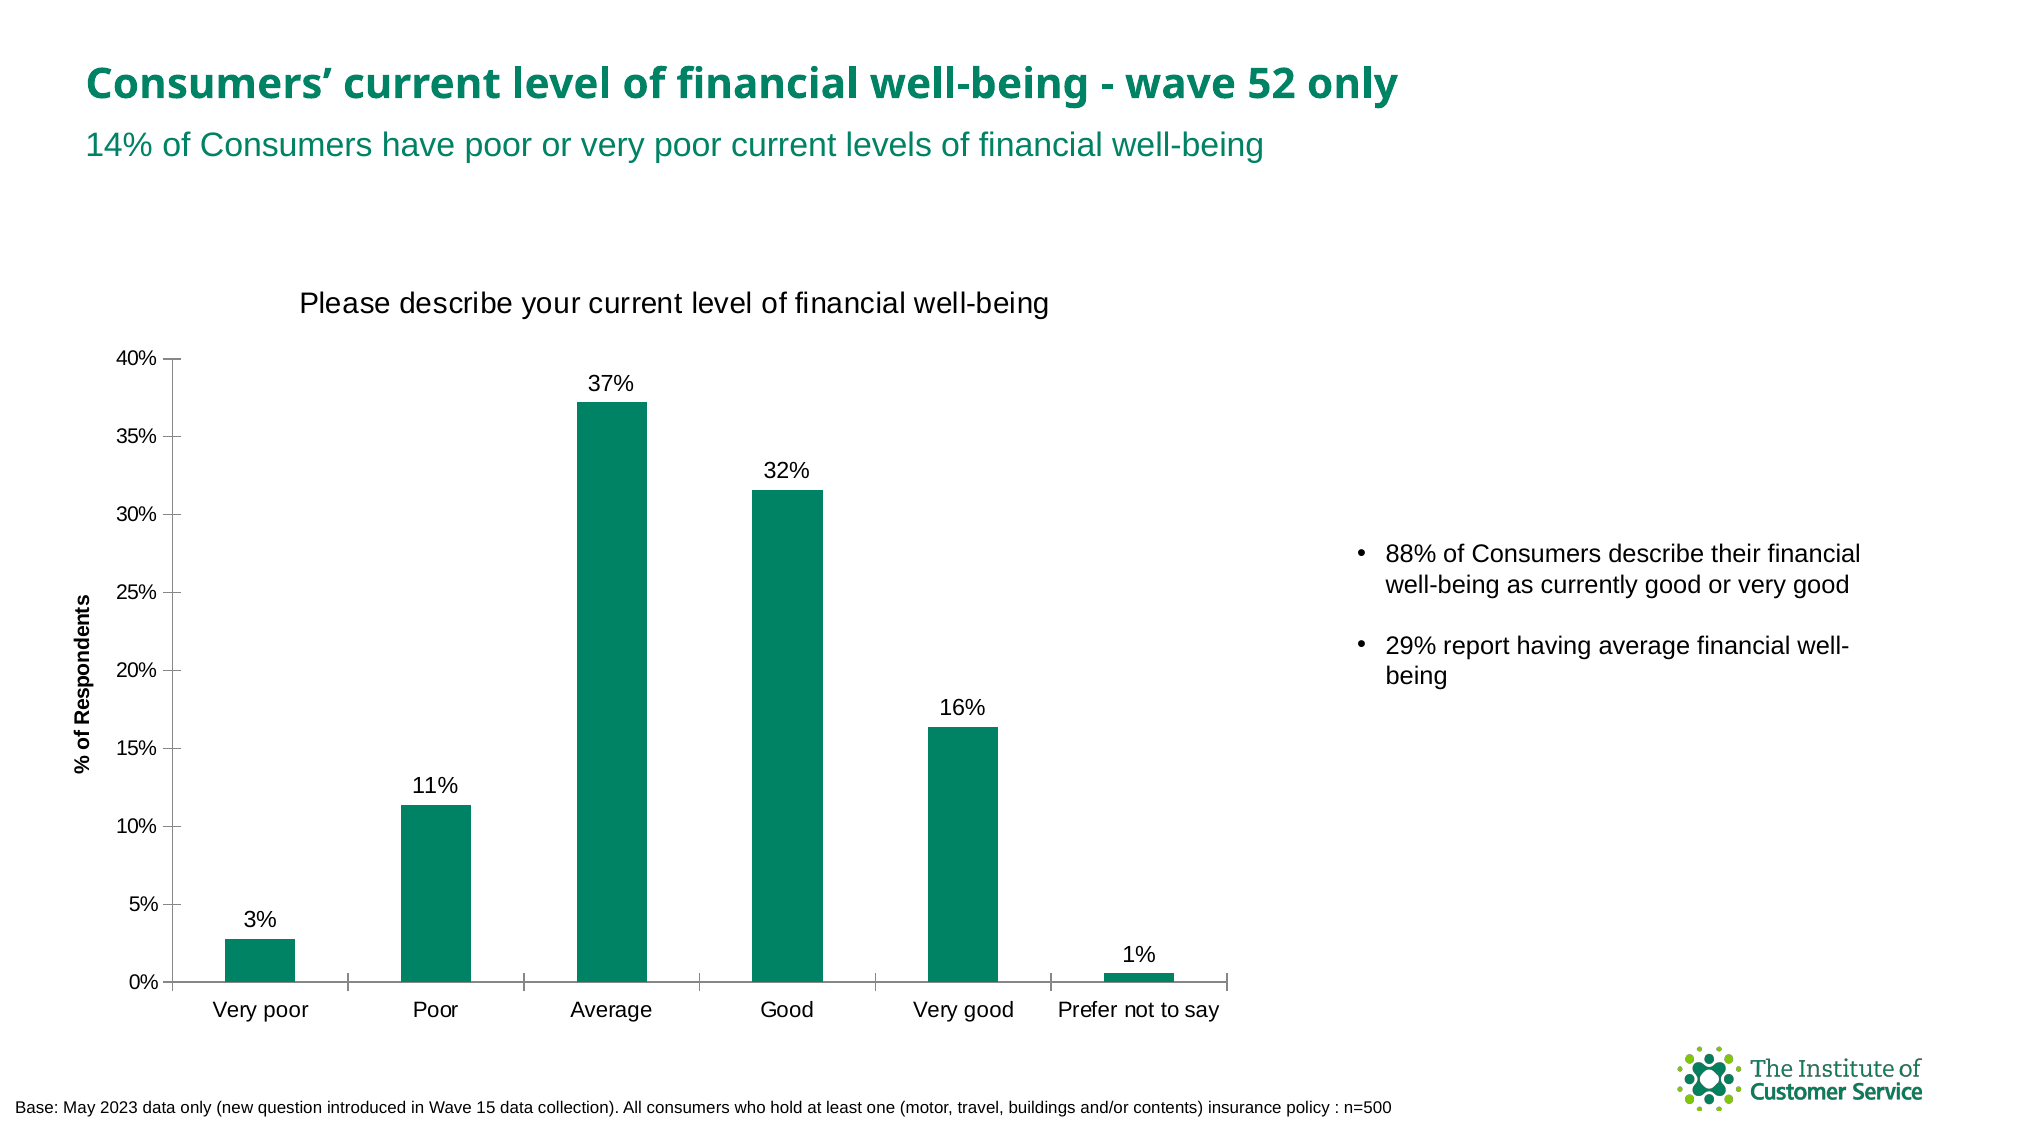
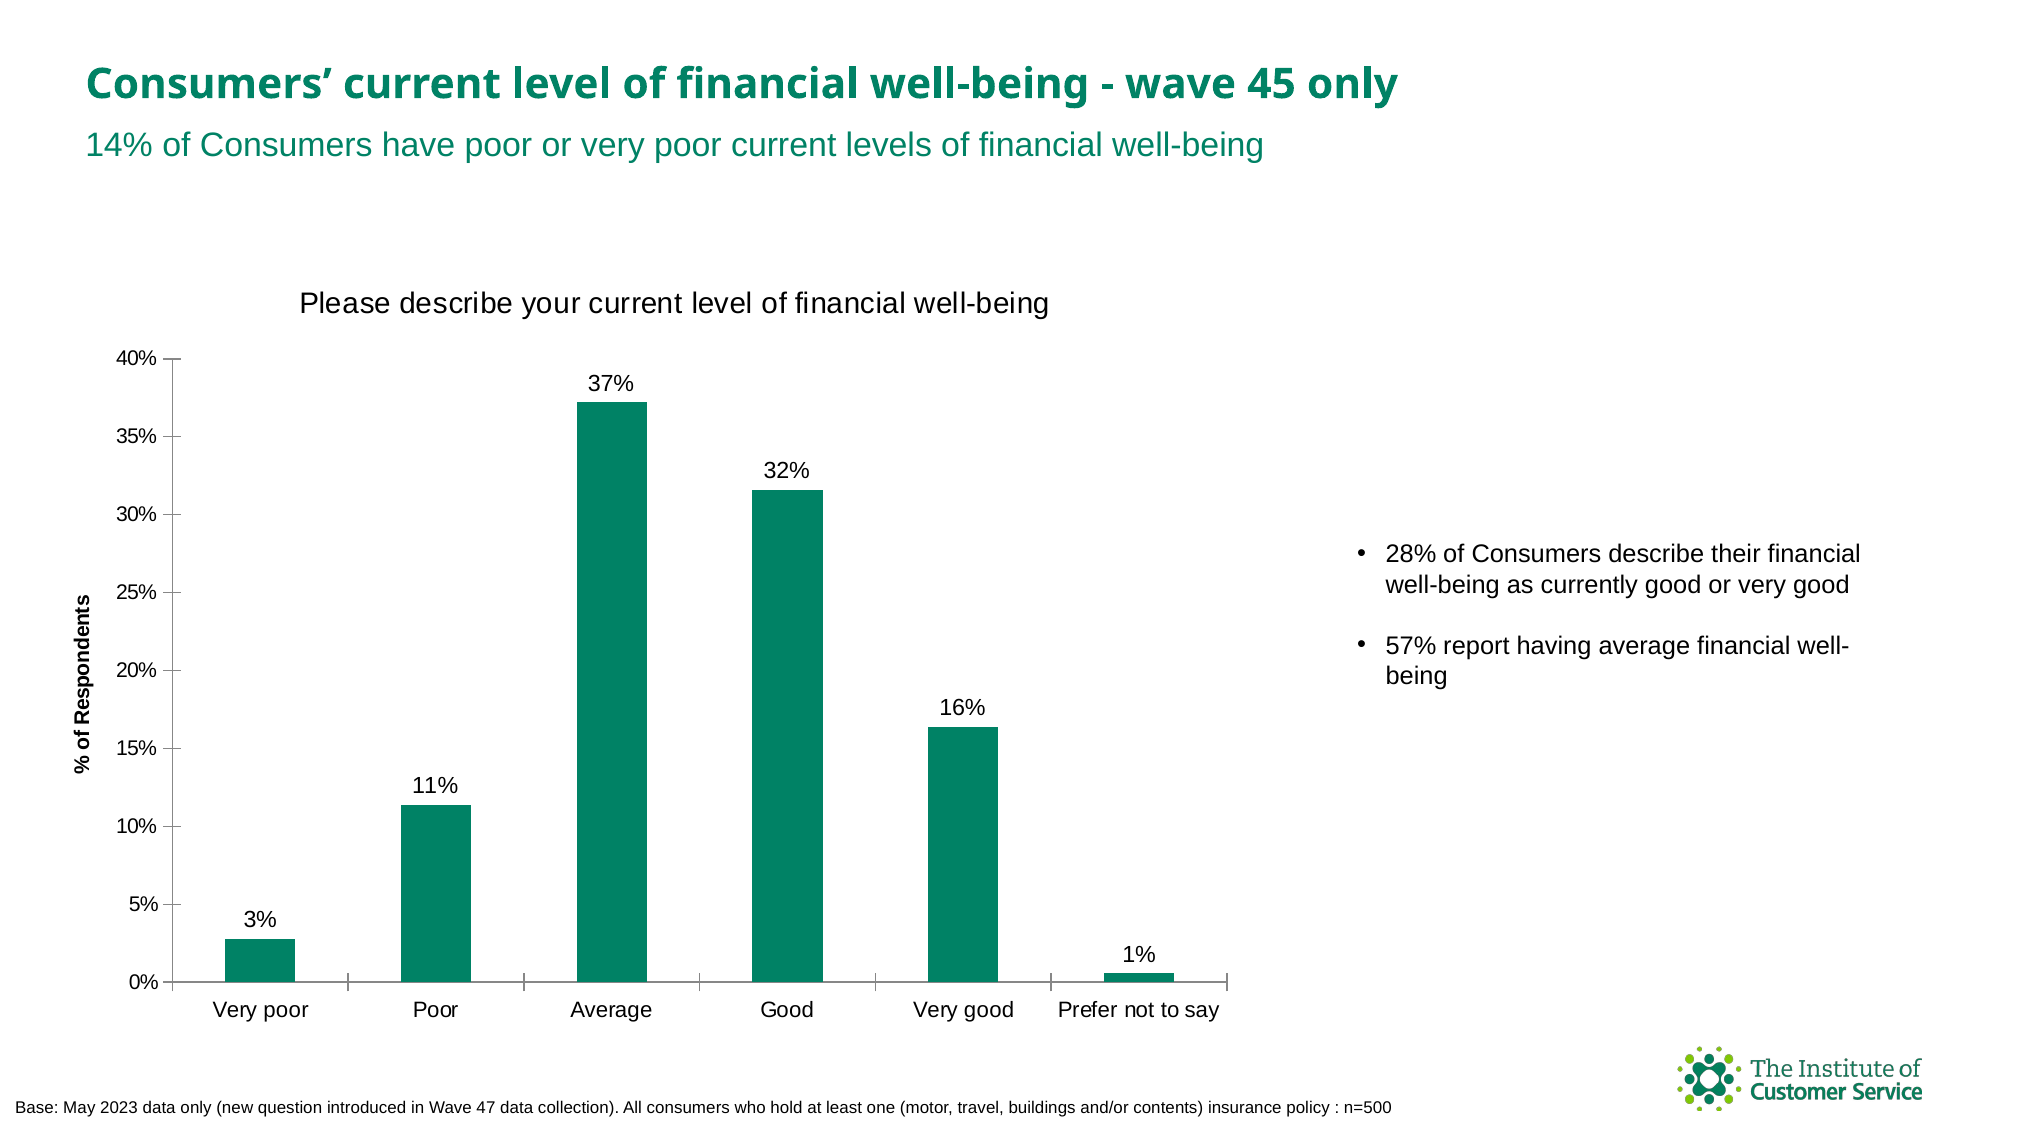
52: 52 -> 45 (1272, 84)
88%: 88% -> 28% (1411, 554)
29%: 29% -> 57% (1411, 646)
15: 15 -> 47 (486, 1108)
